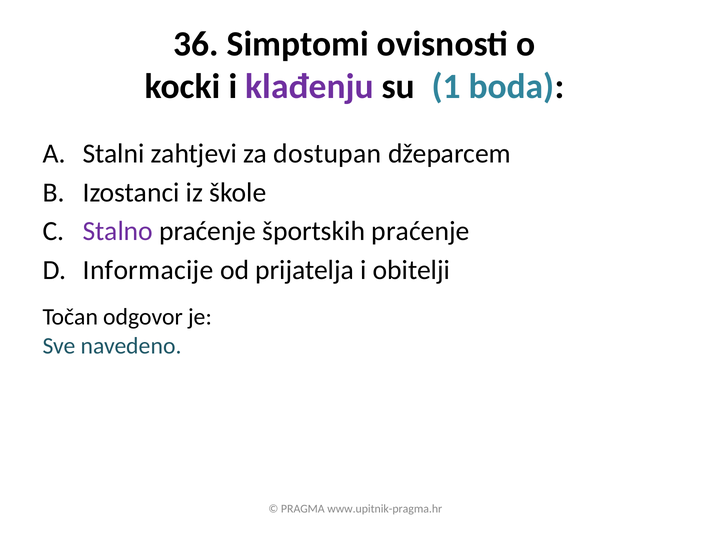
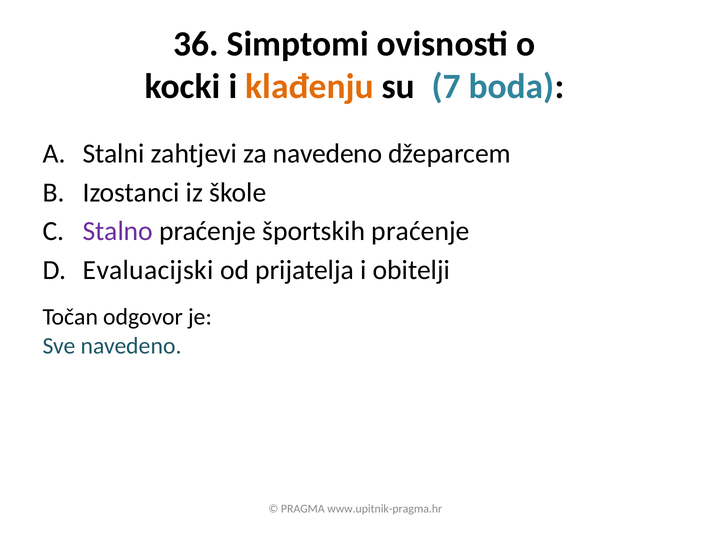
klađenju colour: purple -> orange (310, 87)
1: 1 -> 7 (446, 87)
za dostupan: dostupan -> navedeno (328, 154)
Informacije: Informacije -> Evaluacijski (148, 270)
